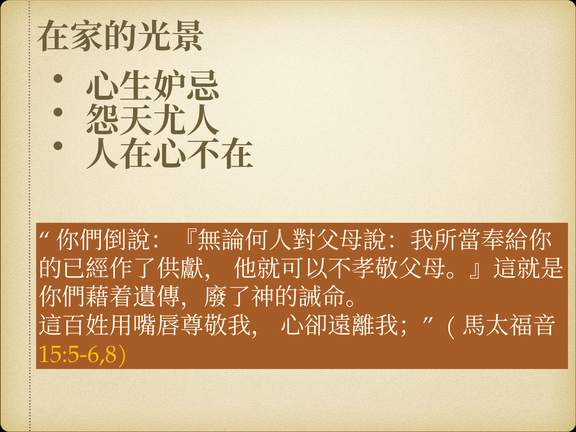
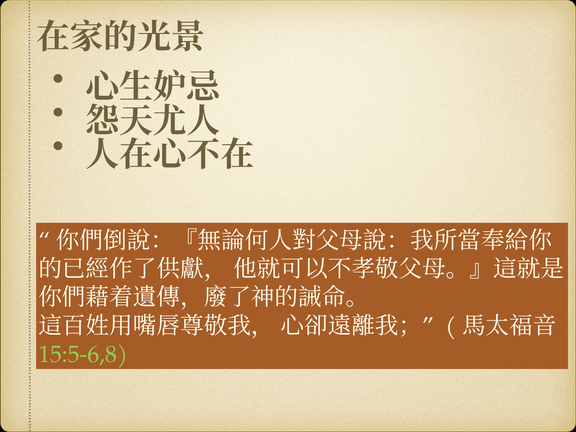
15:5-6,8 colour: yellow -> light green (83, 354)
